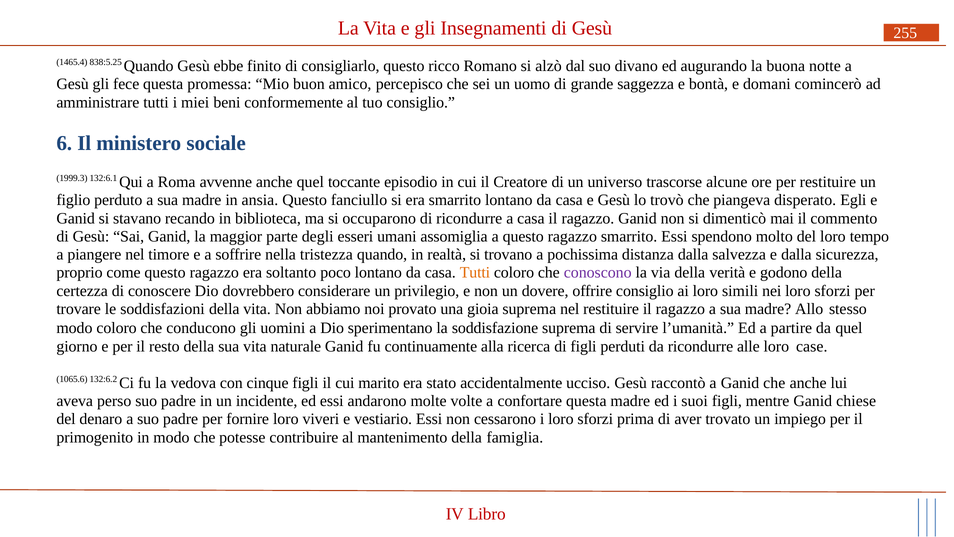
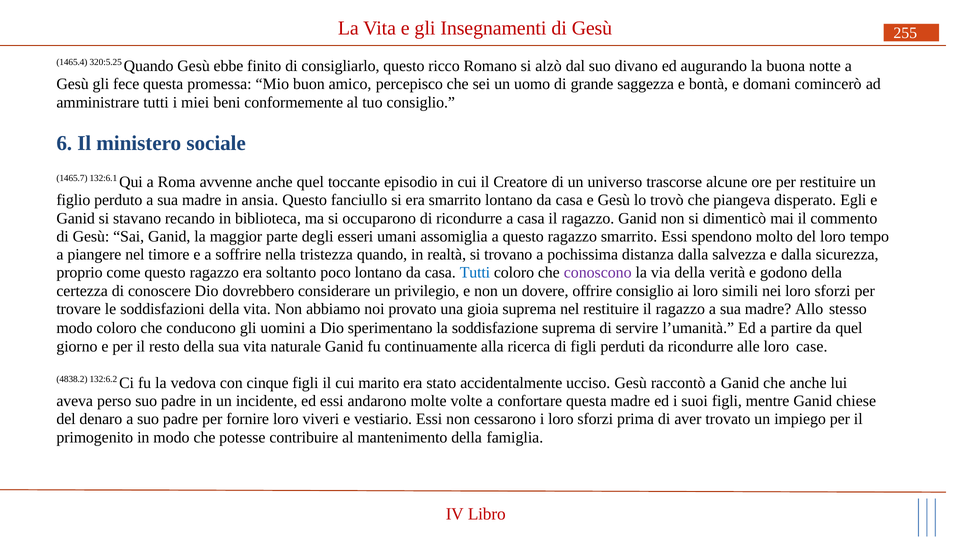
838:5.25: 838:5.25 -> 320:5.25 (106, 62)
1999.3: 1999.3 -> 1465.7 (72, 178)
Tutti colour: orange -> blue (475, 273)
1065.6: 1065.6 -> 4838.2 (72, 379)
